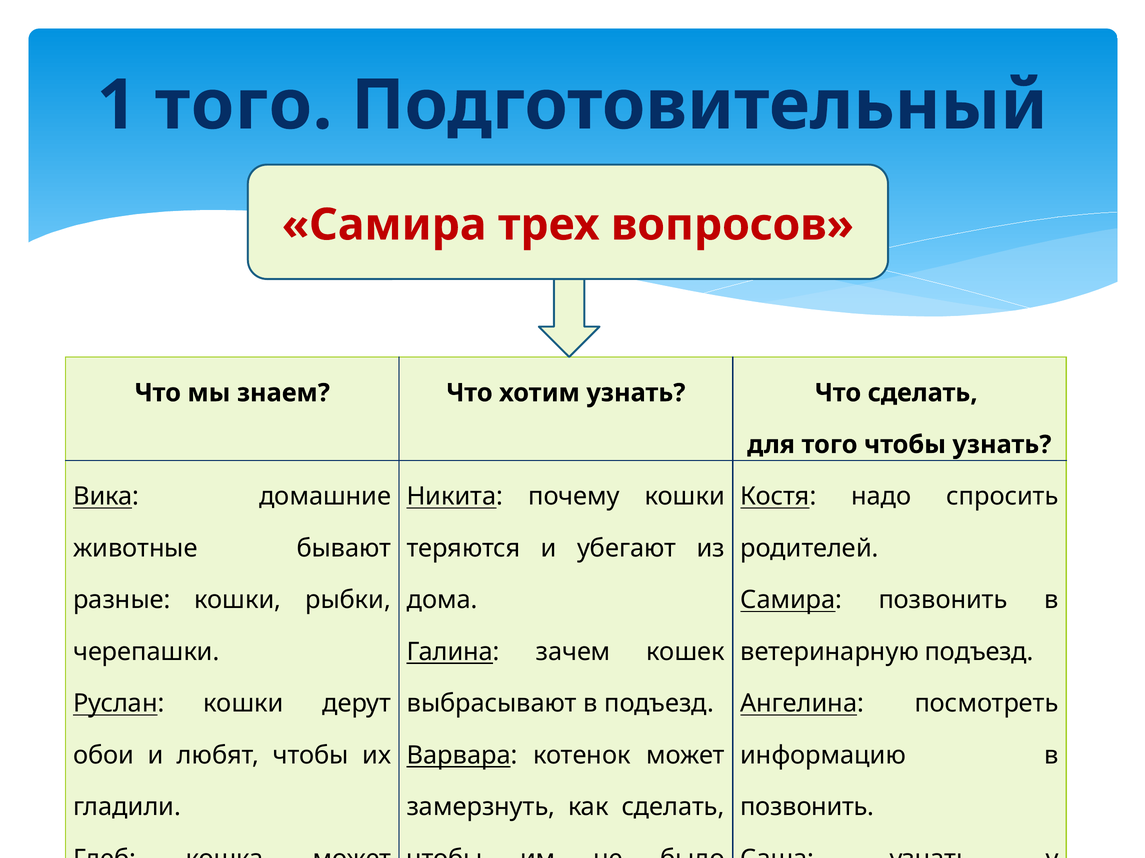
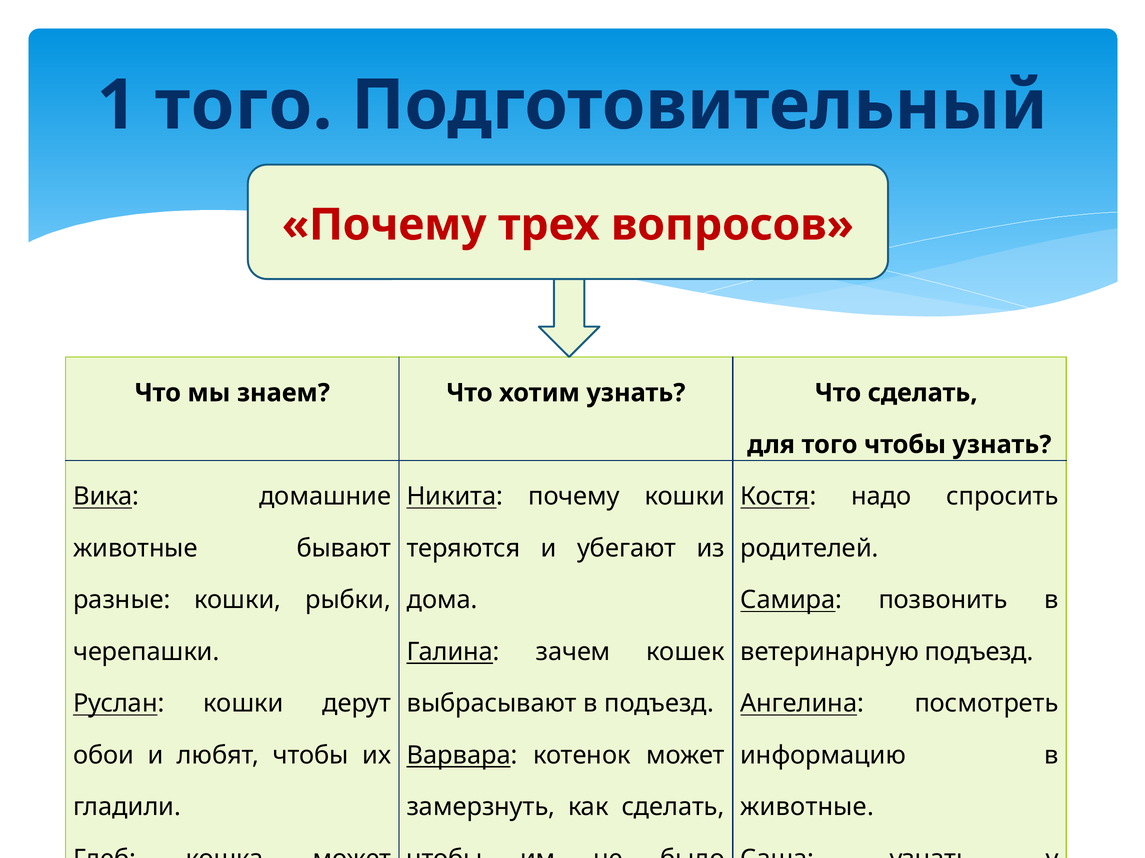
Самира: Самира -> Почему (384, 225)
позвонить: позвонить -> животные (807, 808)
